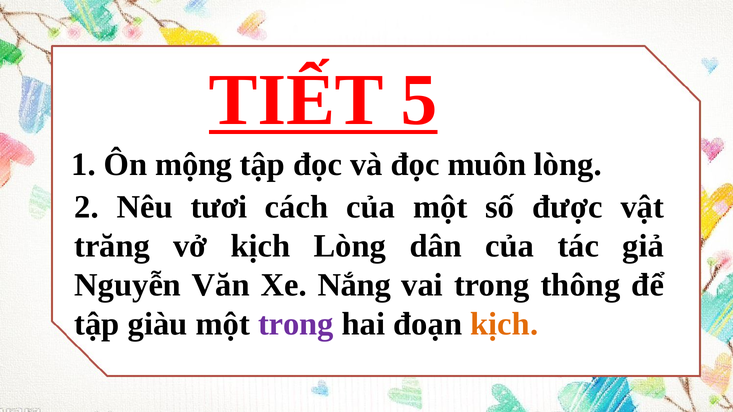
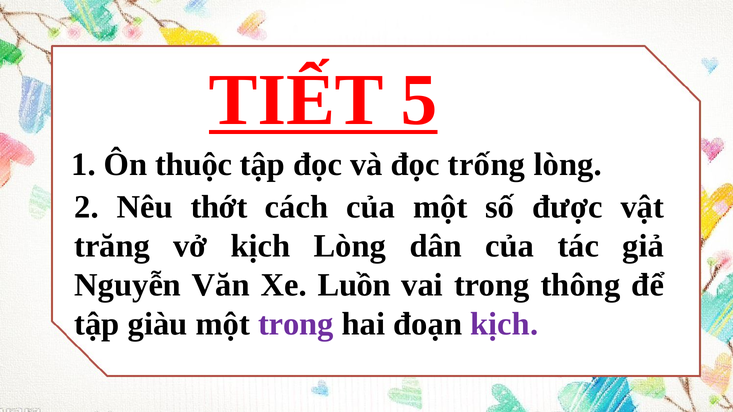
mộng: mộng -> thuộc (194, 164)
muôn: muôn -> trống (487, 164)
tươi: tươi -> thớt (219, 207)
Nắng: Nắng -> Luồn (354, 285)
kịch colour: orange -> purple (504, 324)
